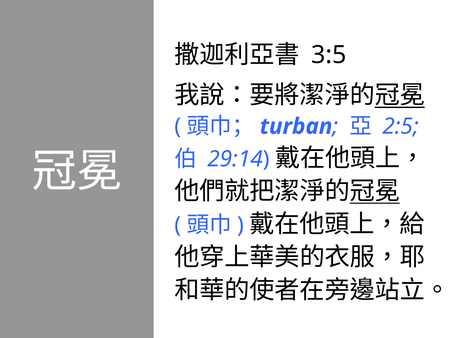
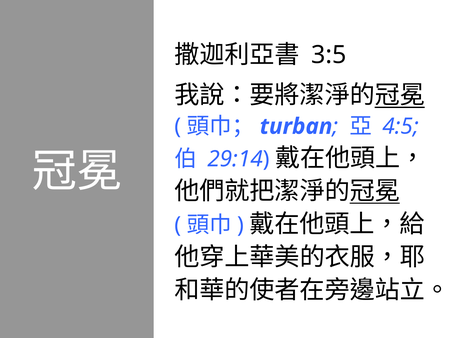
2:5: 2:5 -> 4:5 (401, 127)
